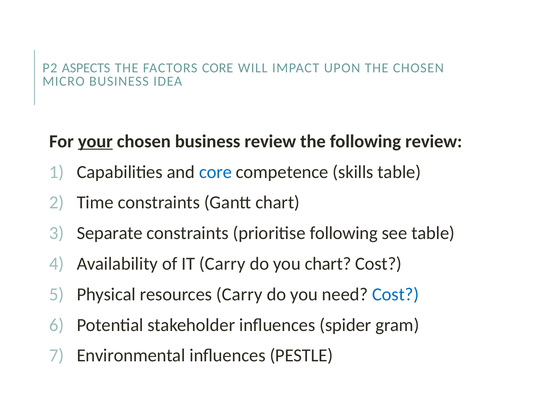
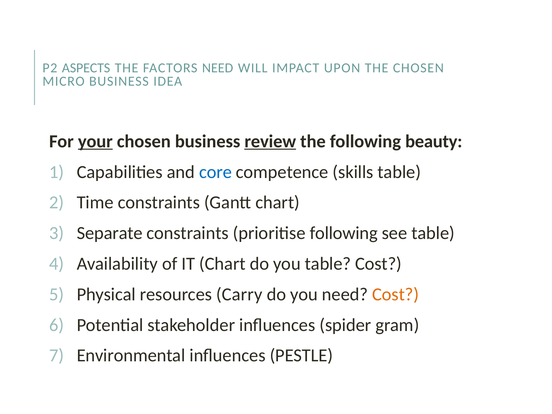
FACTORS CORE: CORE -> NEED (218, 68)
review underline: none -> present (270, 141)
following review: review -> beauty (434, 141)
IT Carry: Carry -> Chart (222, 264)
you chart: chart -> table (328, 264)
Cost colour: blue -> orange (396, 294)
